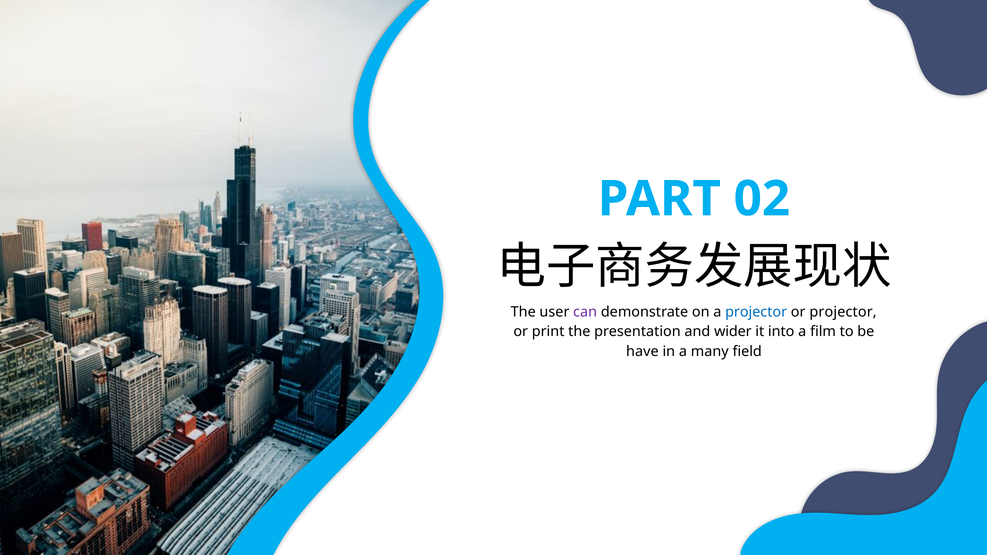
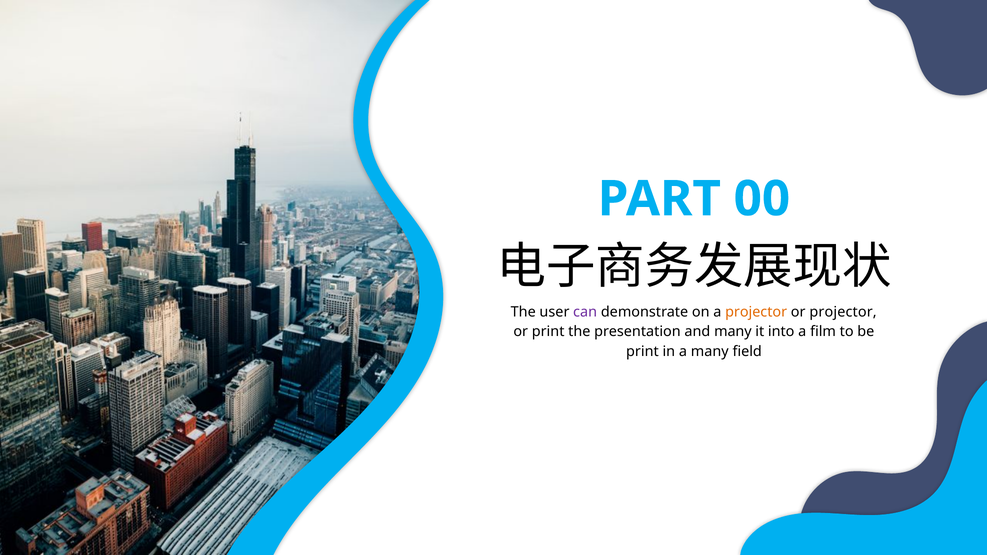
02: 02 -> 00 (762, 199)
projector colour: blue -> orange (756, 312)
and wider: wider -> many (733, 332)
have: have -> print (642, 351)
